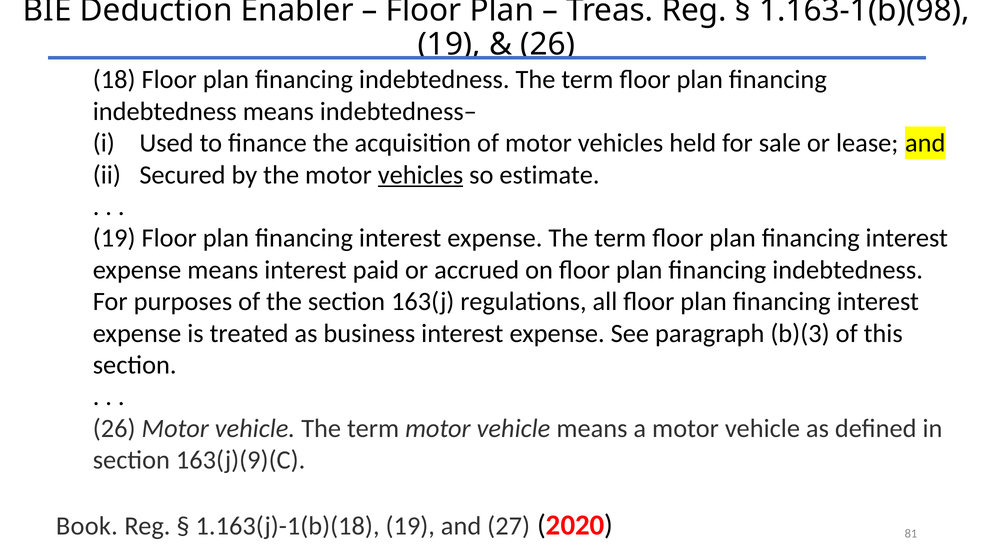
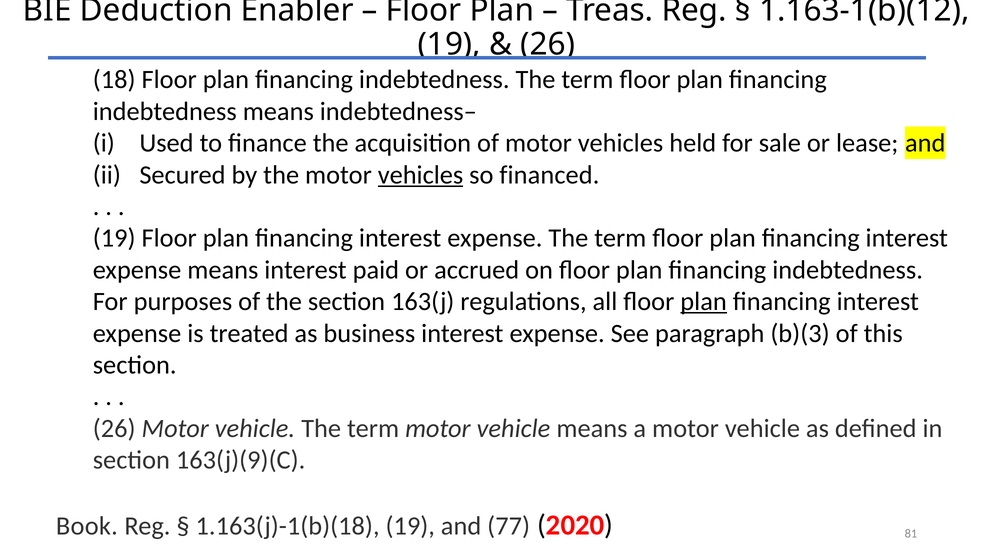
1.163-1(b)(98: 1.163-1(b)(98 -> 1.163-1(b)(12 (864, 10)
estimate: estimate -> financed (549, 175)
plan underline: none -> present (704, 301)
27: 27 -> 77 (509, 526)
